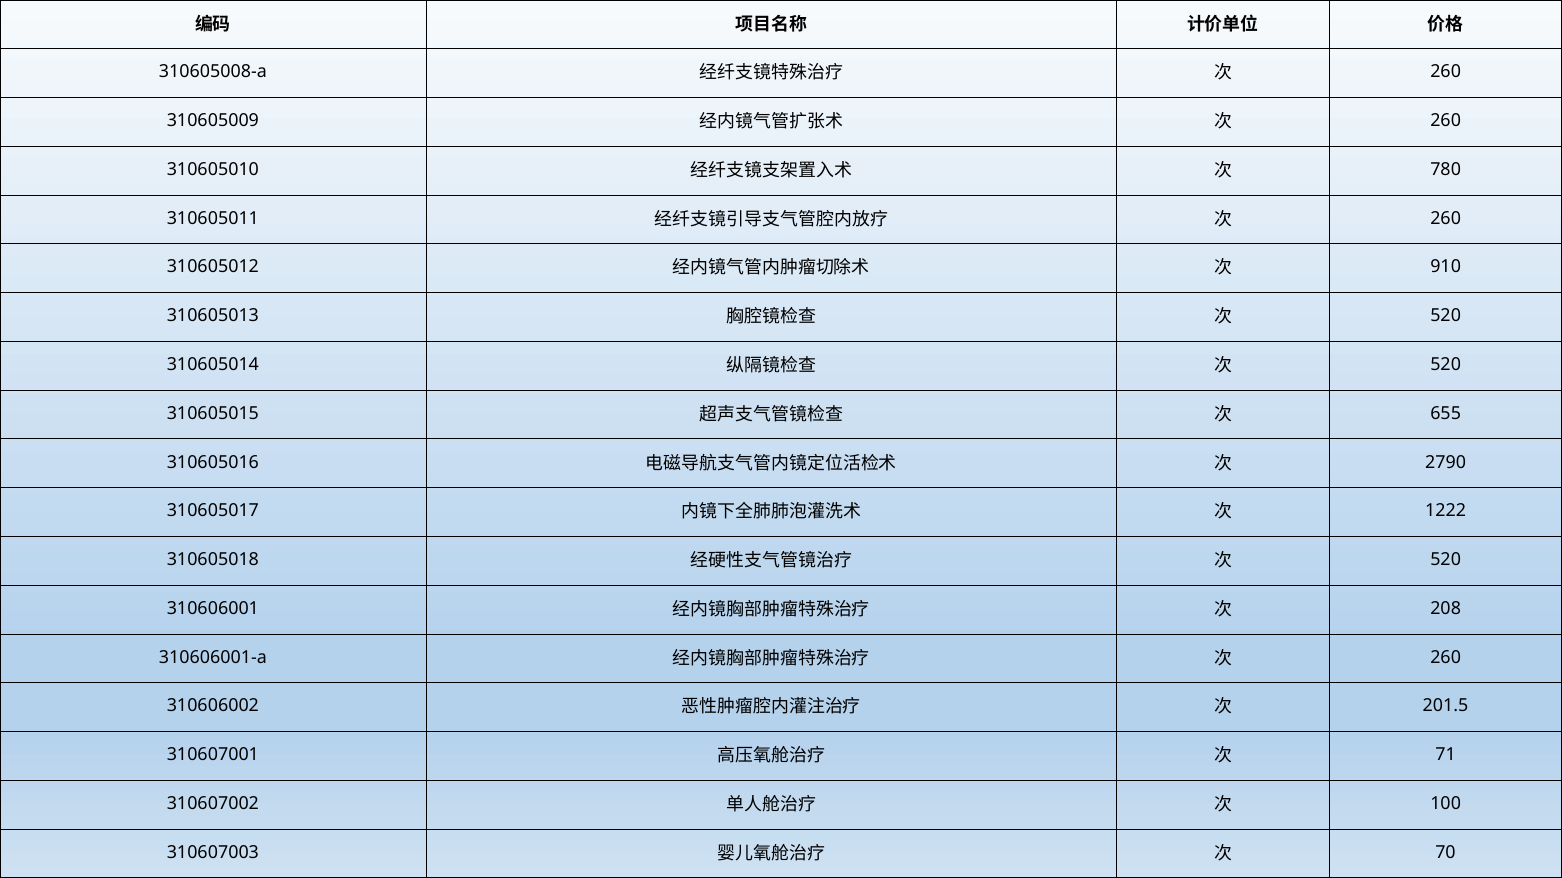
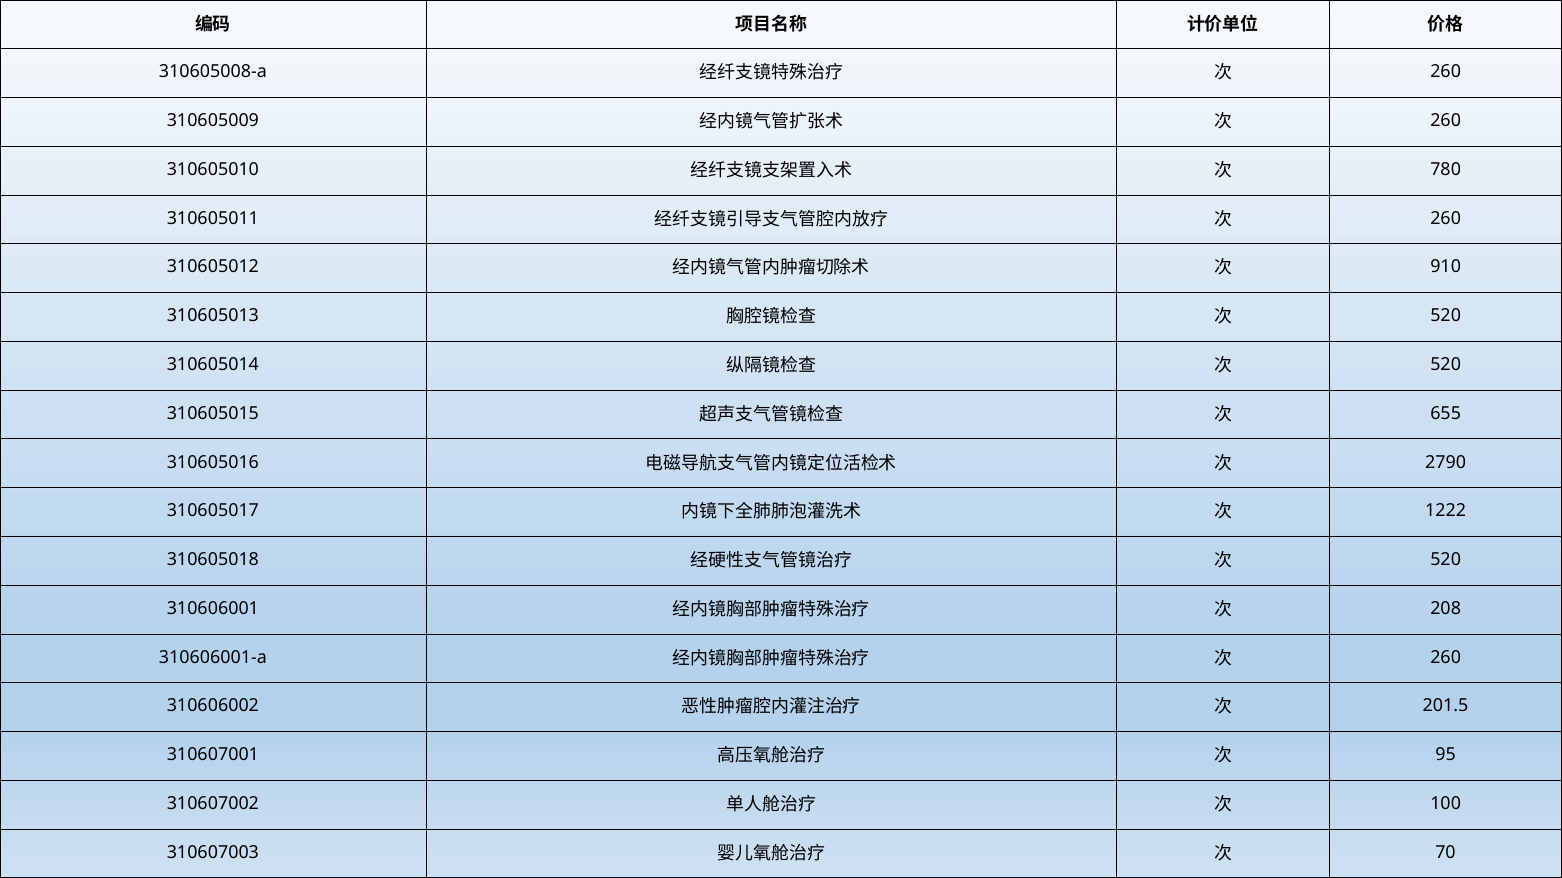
71: 71 -> 95 (1446, 755)
